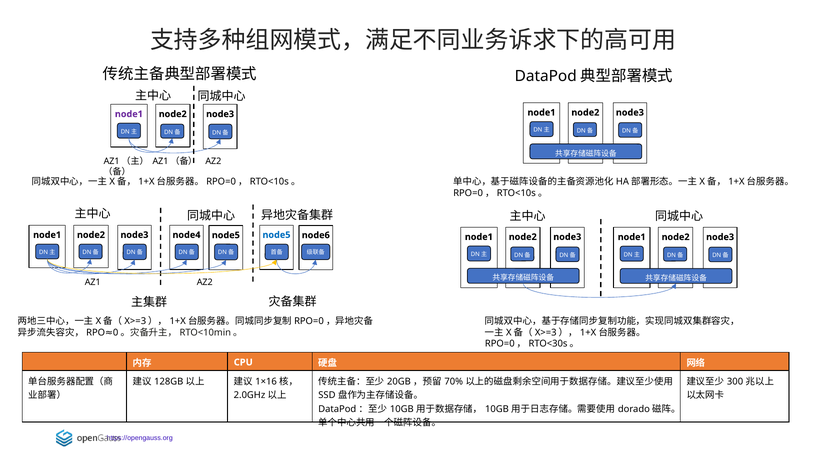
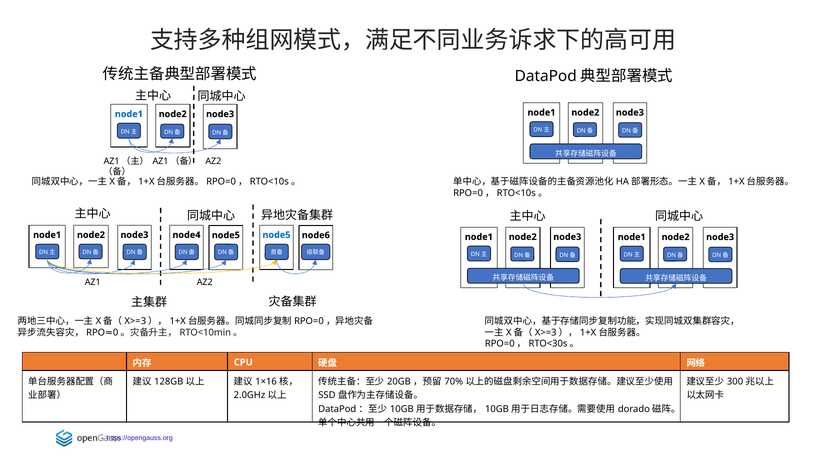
node1 colour: purple -> blue (129, 114)
